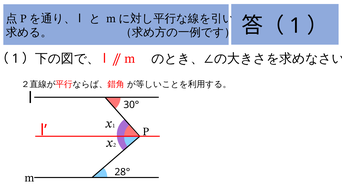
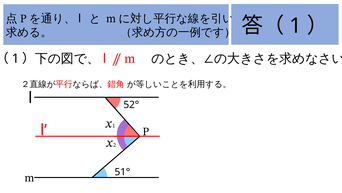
30°: 30° -> 52° (131, 105)
28°: 28° -> 51° (122, 171)
